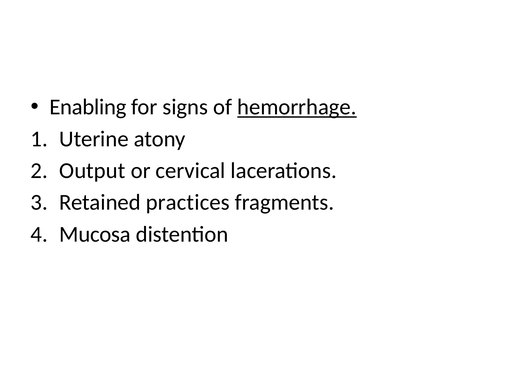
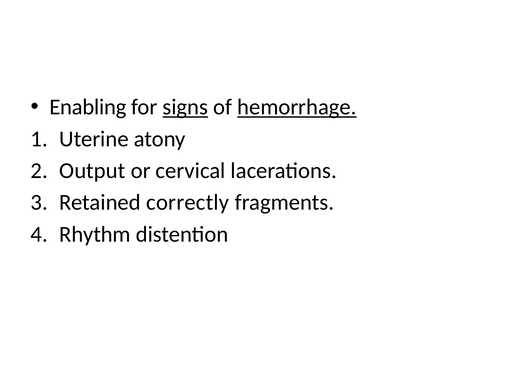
signs underline: none -> present (185, 107)
practices: practices -> correctly (188, 202)
Mucosa: Mucosa -> Rhythm (95, 234)
